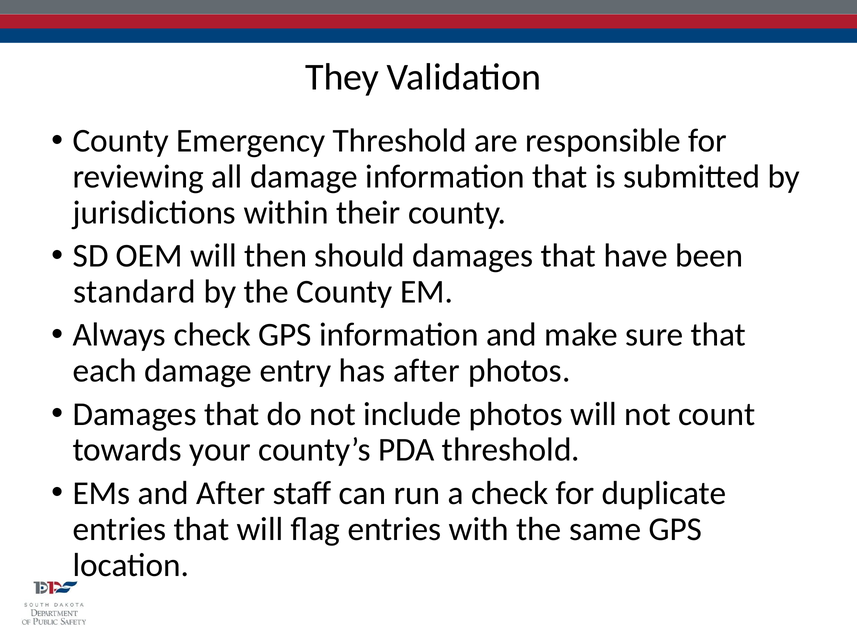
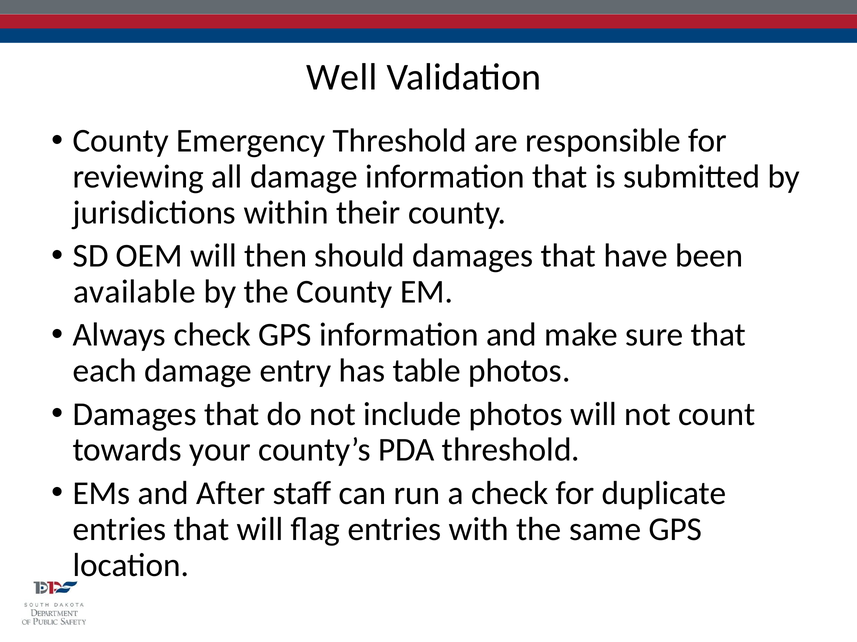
They: They -> Well (342, 77)
standard: standard -> available (134, 292)
has after: after -> table (427, 371)
